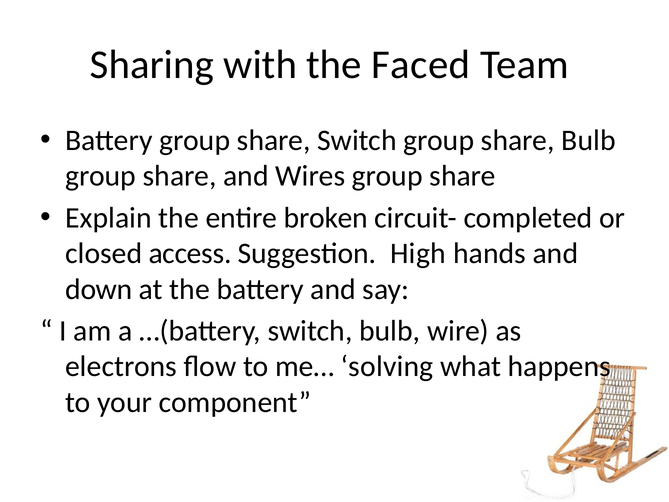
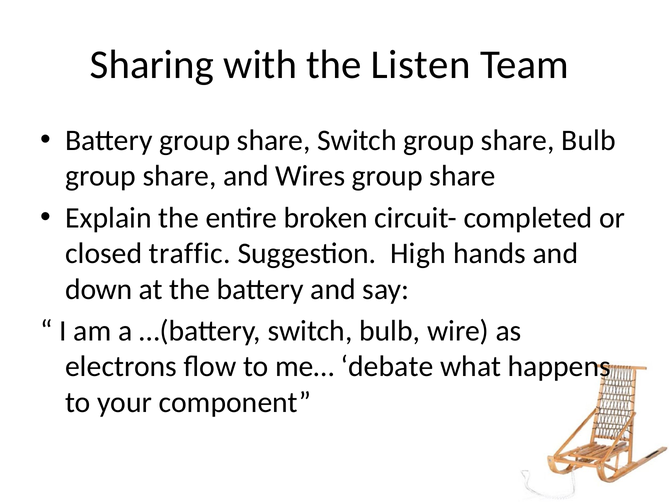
Faced: Faced -> Listen (421, 65)
access: access -> traffic (190, 253)
solving: solving -> debate (387, 366)
